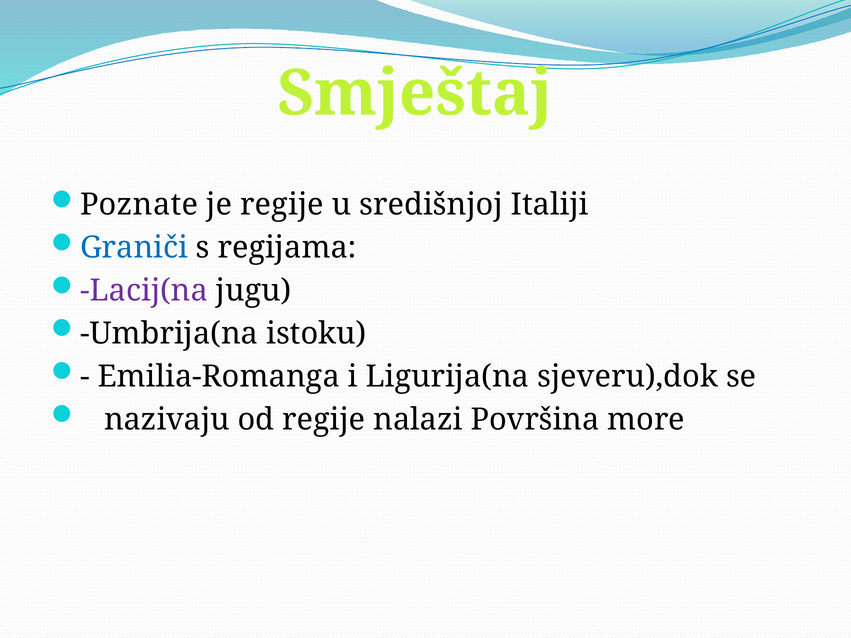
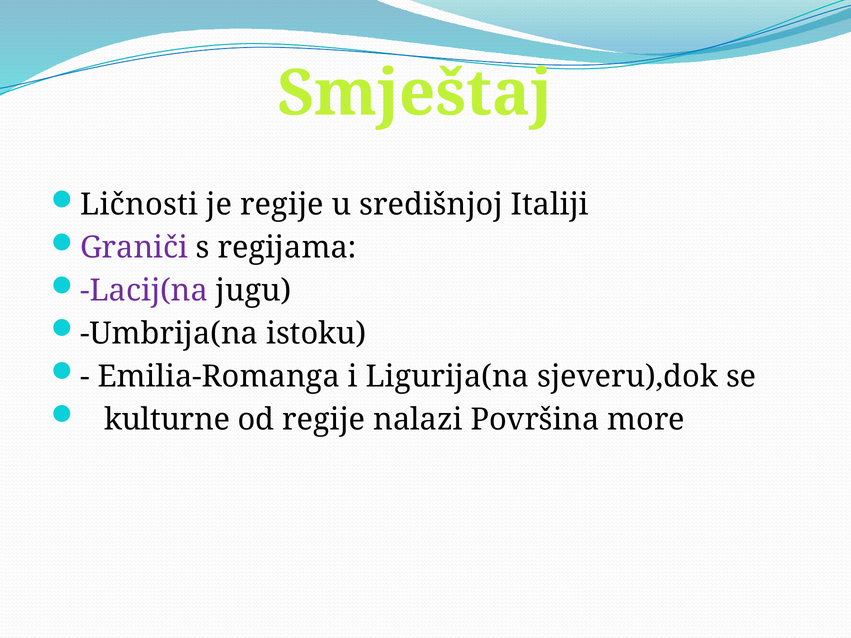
Poznate: Poznate -> Ličnosti (139, 205)
Graniči colour: blue -> purple (134, 248)
nazivaju: nazivaju -> kulturne (167, 420)
